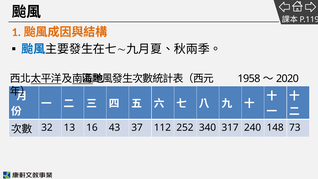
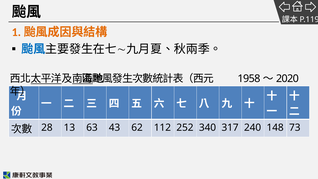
32: 32 -> 28 (47, 128)
16: 16 -> 63 (92, 128)
37: 37 -> 62 (137, 128)
